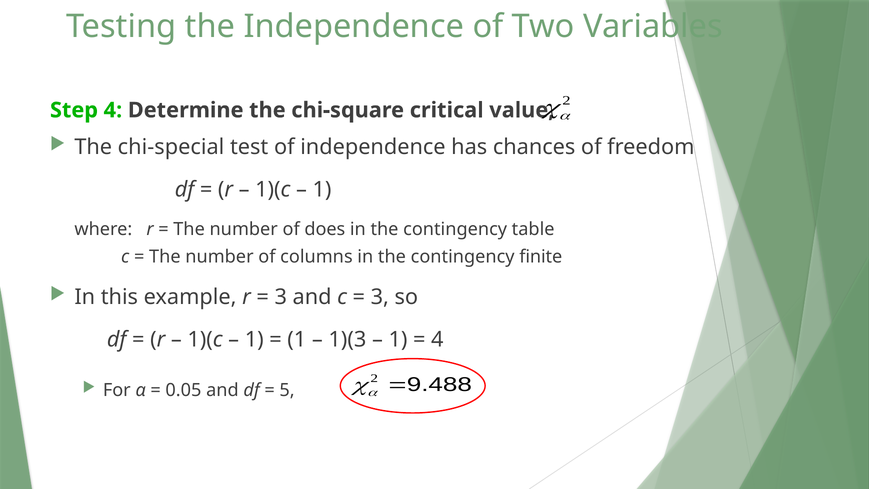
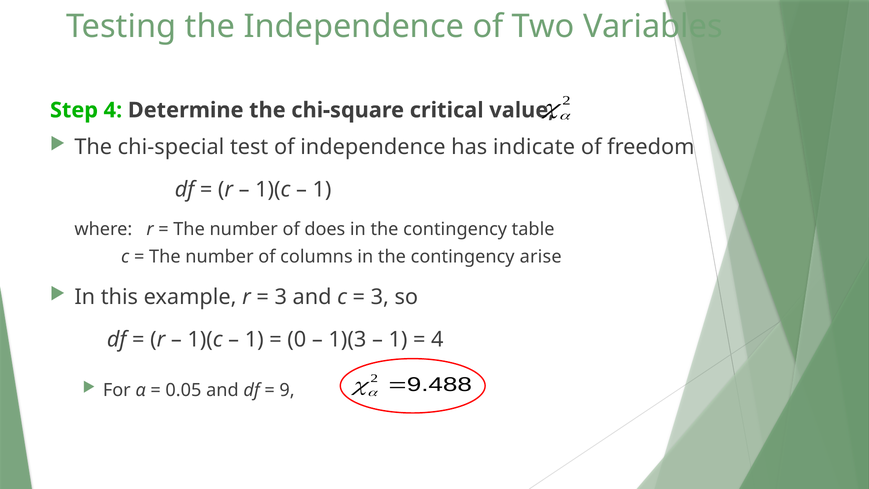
chances: chances -> indicate (534, 147)
finite: finite -> arise (541, 257)
1: 1 -> 0 (297, 339)
5: 5 -> 9 (287, 390)
